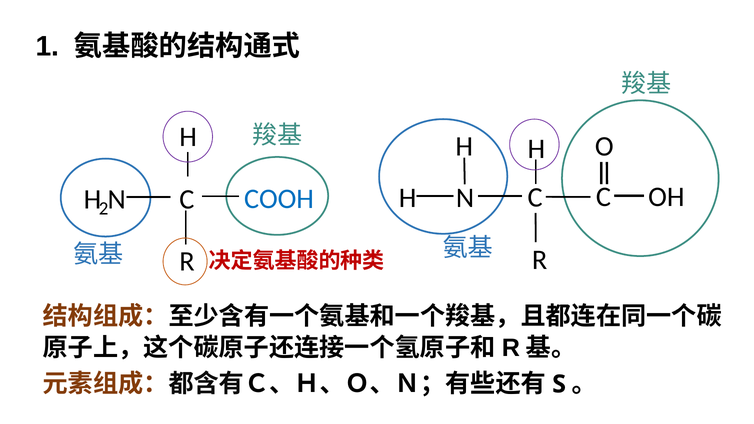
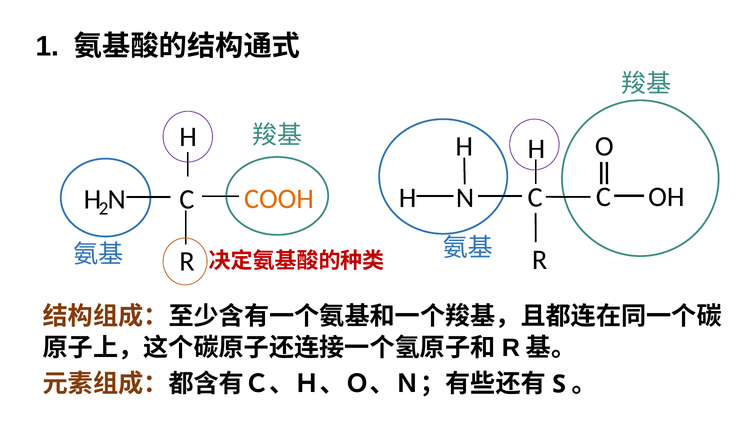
COOH colour: blue -> orange (279, 199)
